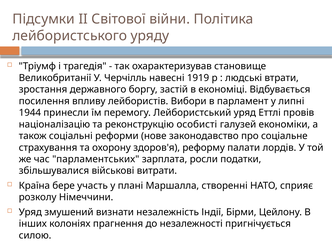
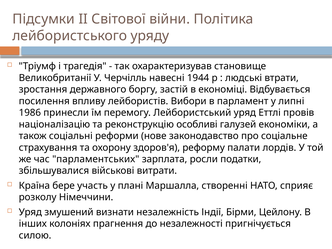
1919: 1919 -> 1944 (198, 78)
1944: 1944 -> 1986 (30, 113)
особисті: особисті -> особливі (197, 124)
